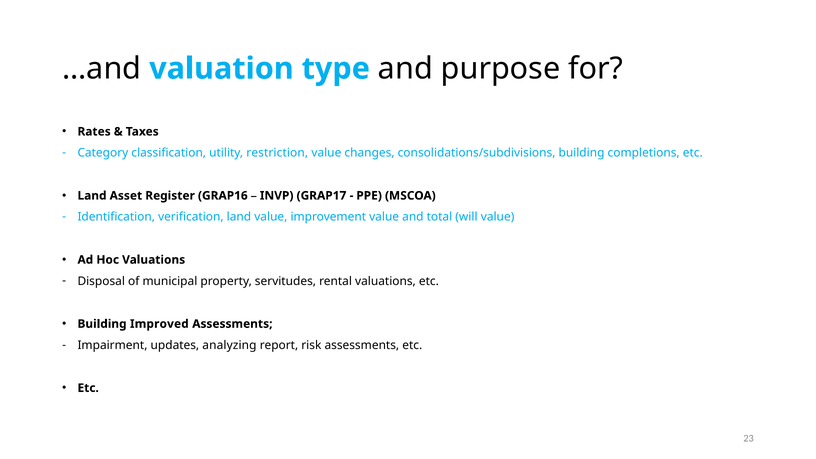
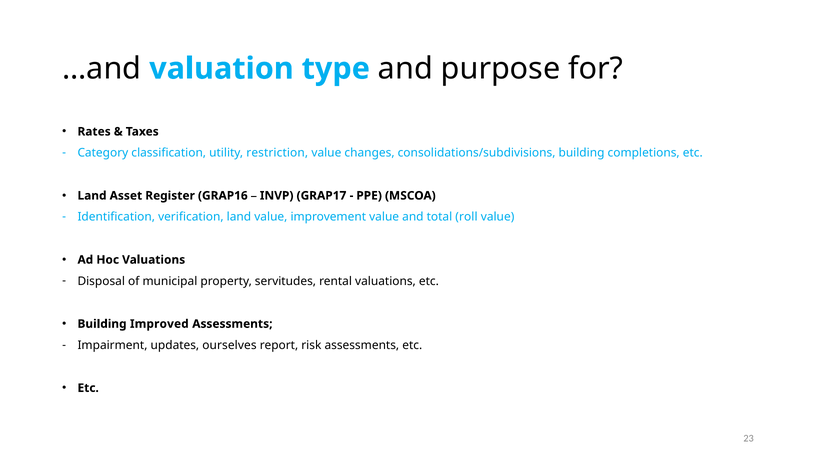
will: will -> roll (466, 217)
analyzing: analyzing -> ourselves (229, 345)
